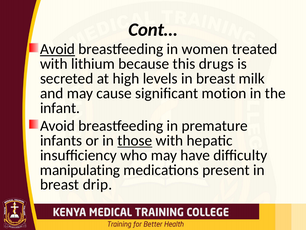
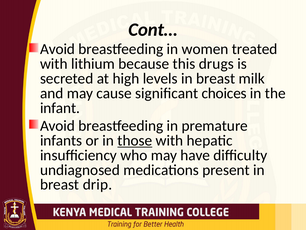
Avoid underline: present -> none (58, 49)
motion: motion -> choices (224, 93)
manipulating: manipulating -> undiagnosed (80, 170)
